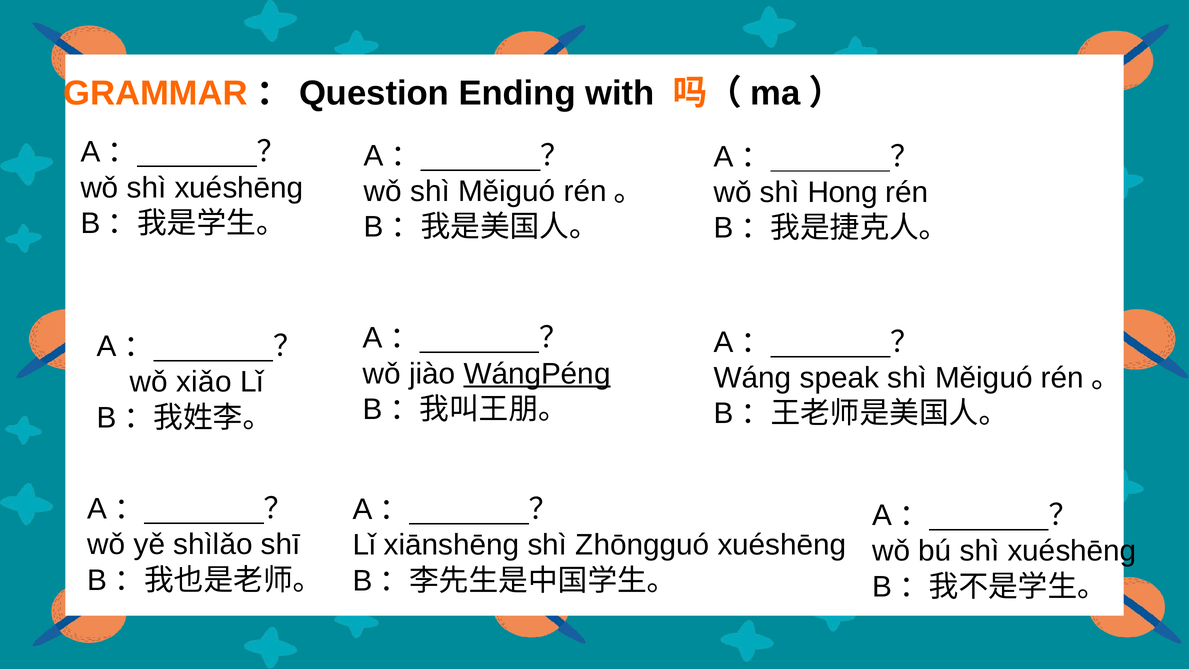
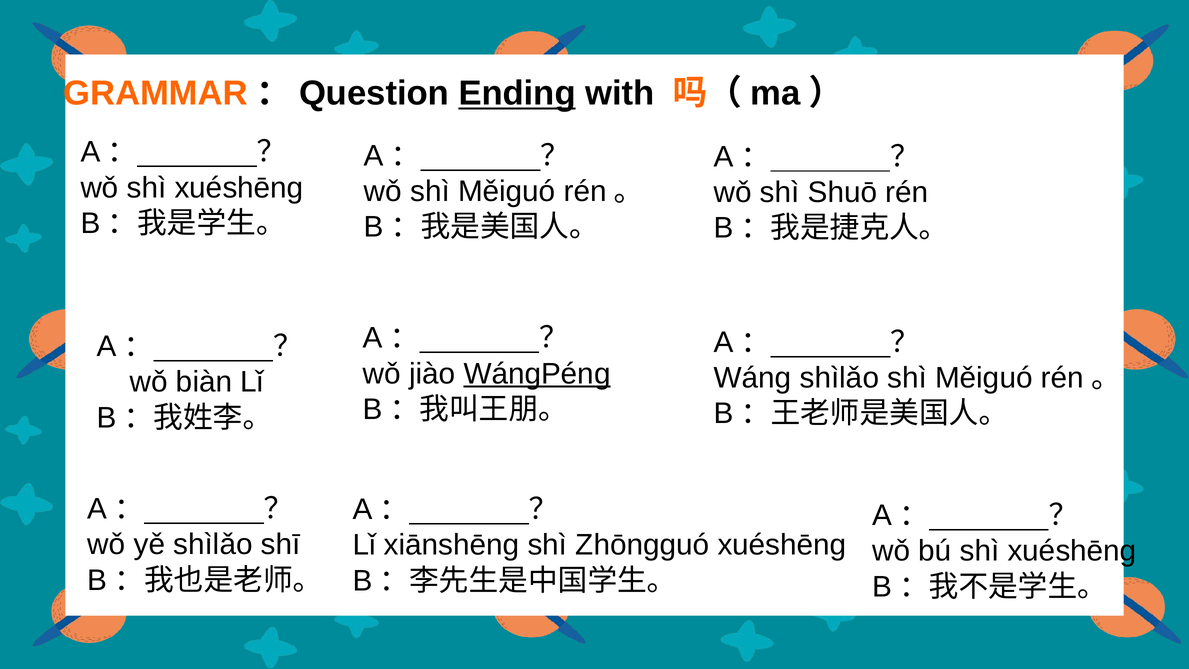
Ending underline: none -> present (517, 93)
Hong: Hong -> Shuō (842, 192)
Wáng speak: speak -> shìlǎo (839, 378)
xiǎo: xiǎo -> biàn (204, 382)
